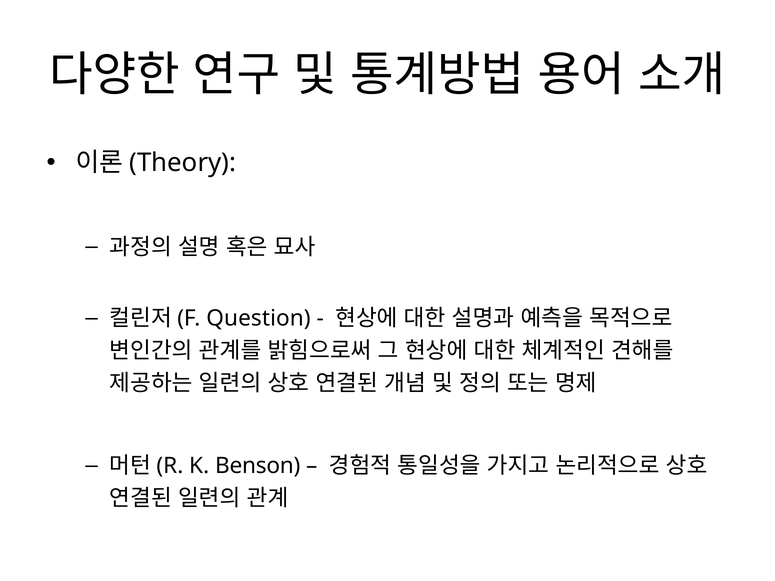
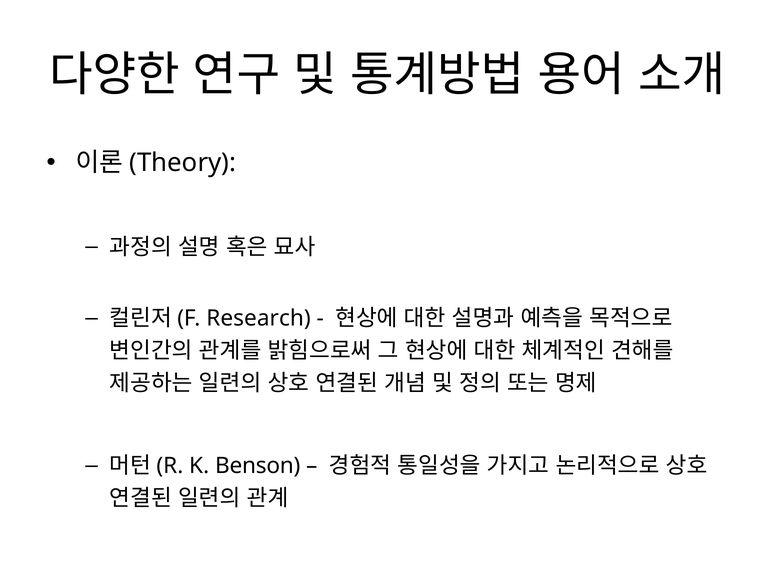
Question: Question -> Research (259, 318)
